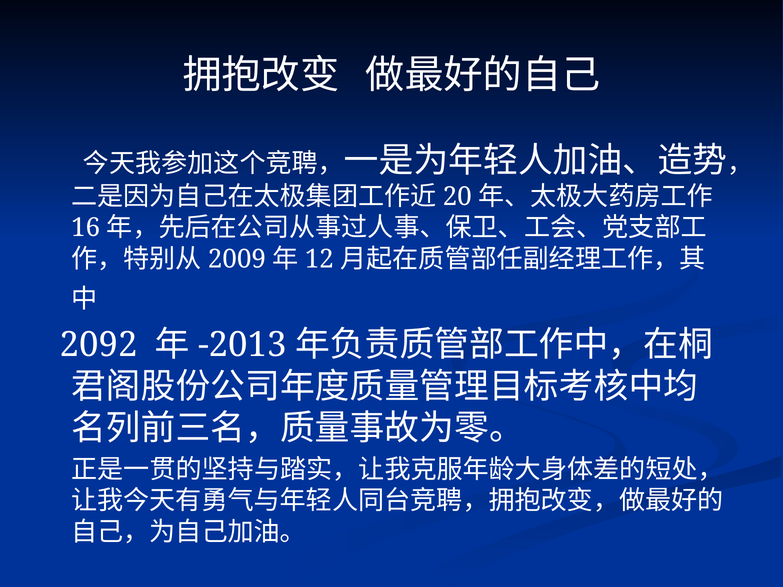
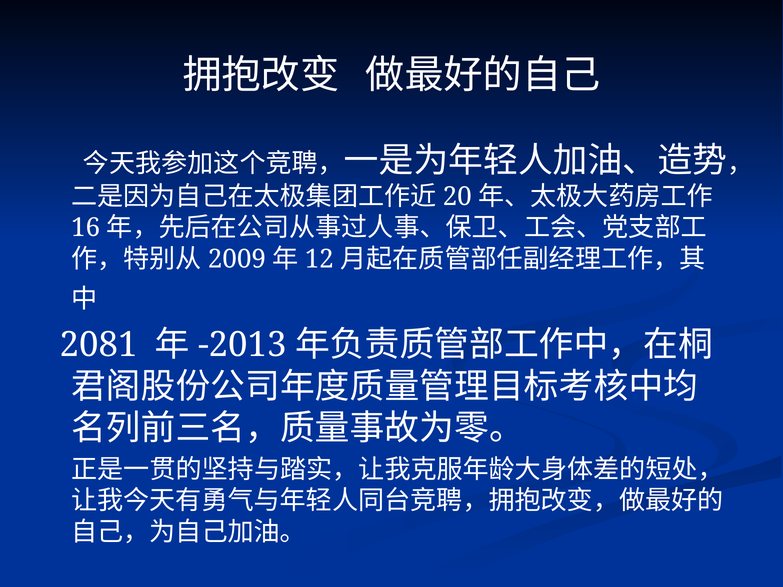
2092: 2092 -> 2081 (99, 345)
